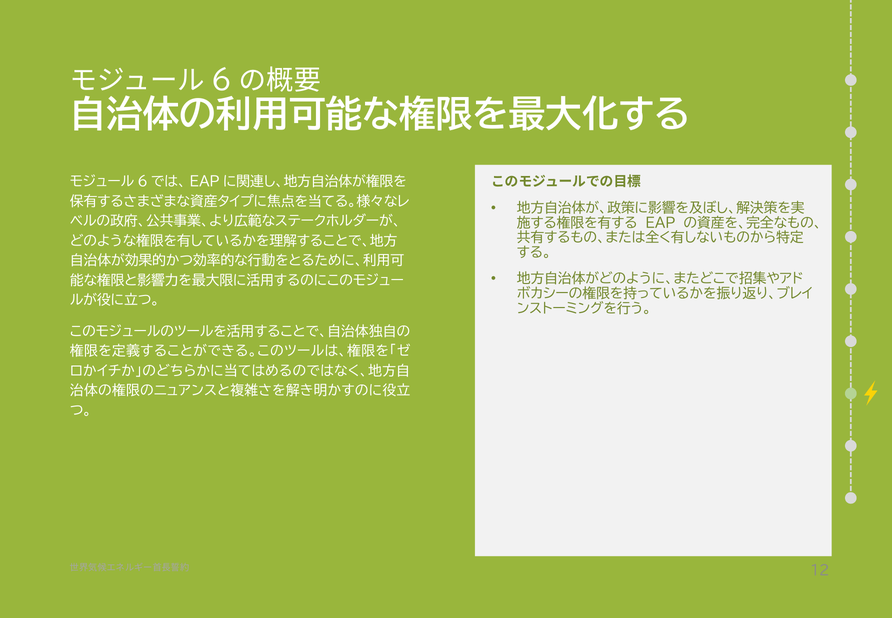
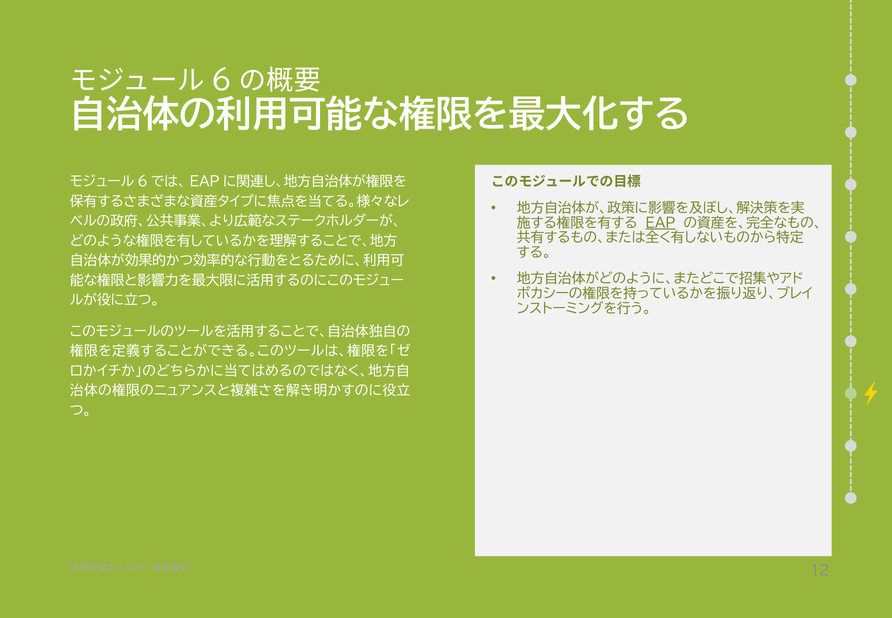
EAP underline: none -> present (660, 223)
